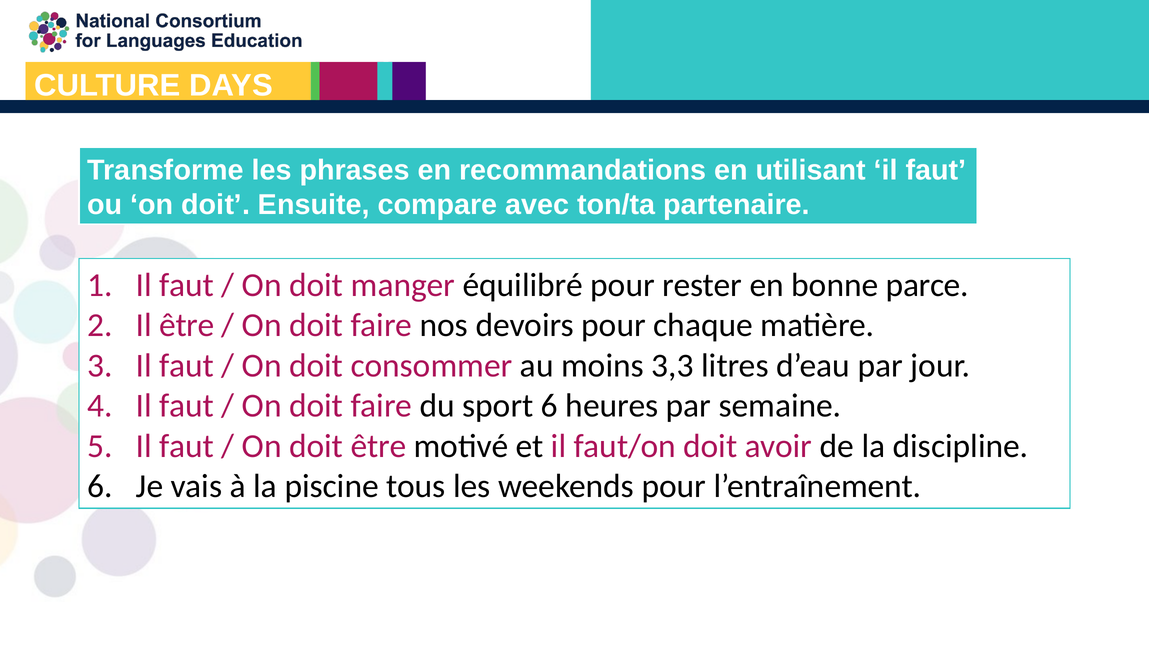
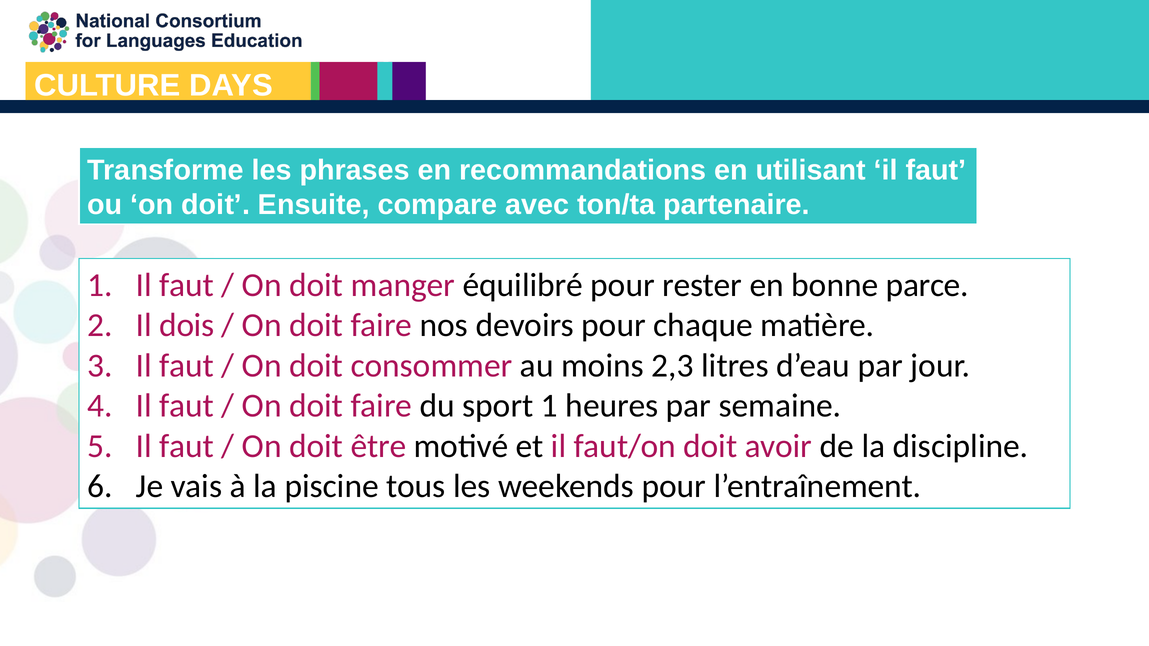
Il être: être -> dois (187, 326)
3,3: 3,3 -> 2,3 (673, 366)
sport 6: 6 -> 1 (549, 406)
